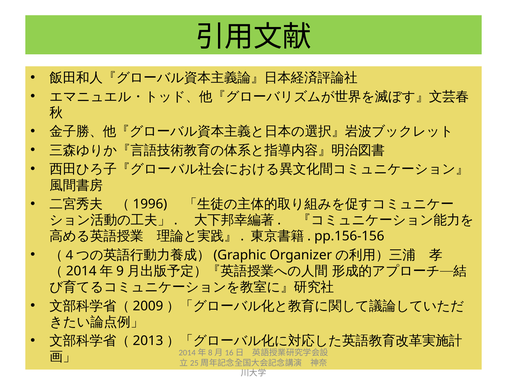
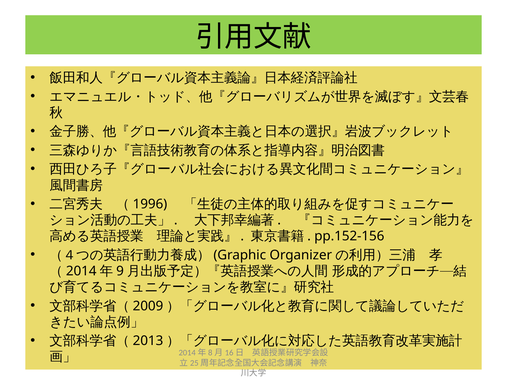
pp.156-156: pp.156-156 -> pp.152-156 (349, 236)
